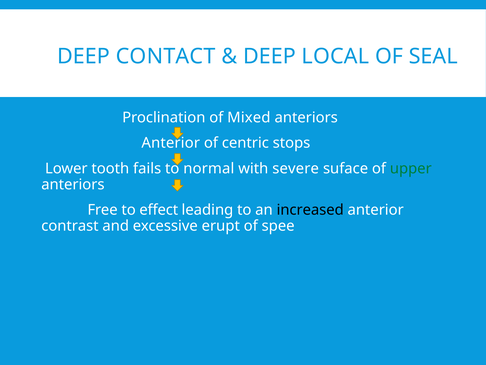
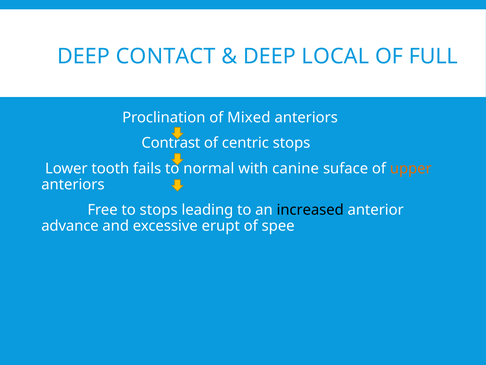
SEAL: SEAL -> FULL (433, 56)
Anterior: Anterior -> Contrast (171, 143)
severe: severe -> canine (296, 168)
upper colour: green -> orange (411, 168)
to effect: effect -> stops (159, 210)
contrast: contrast -> advance (70, 226)
